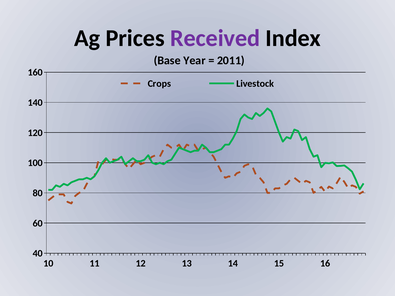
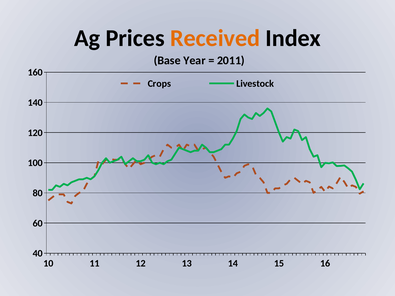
Received colour: purple -> orange (215, 38)
